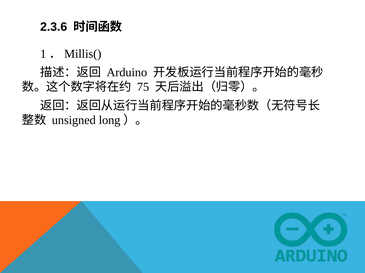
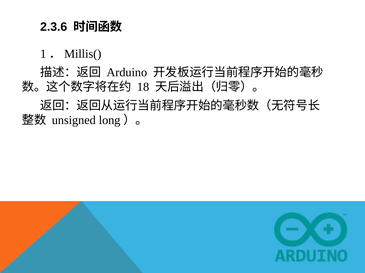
75: 75 -> 18 (143, 87)
